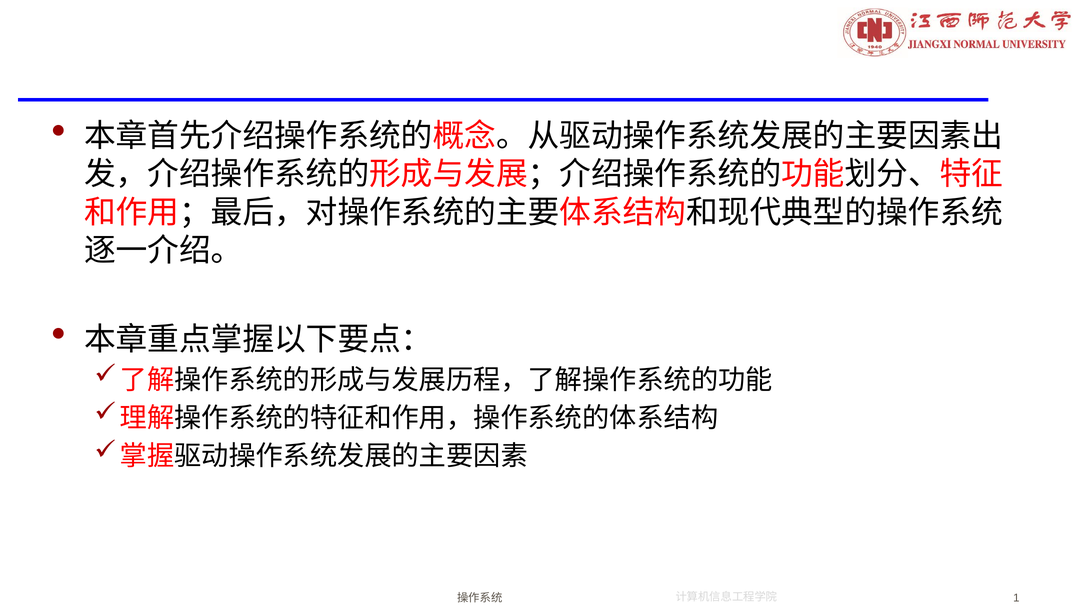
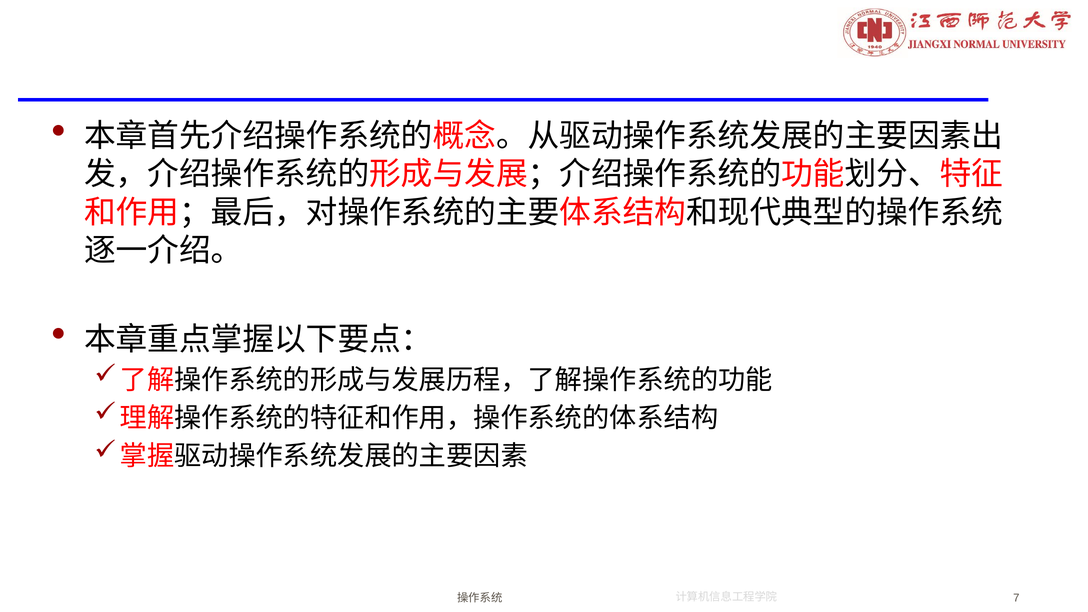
1: 1 -> 7 (1016, 598)
